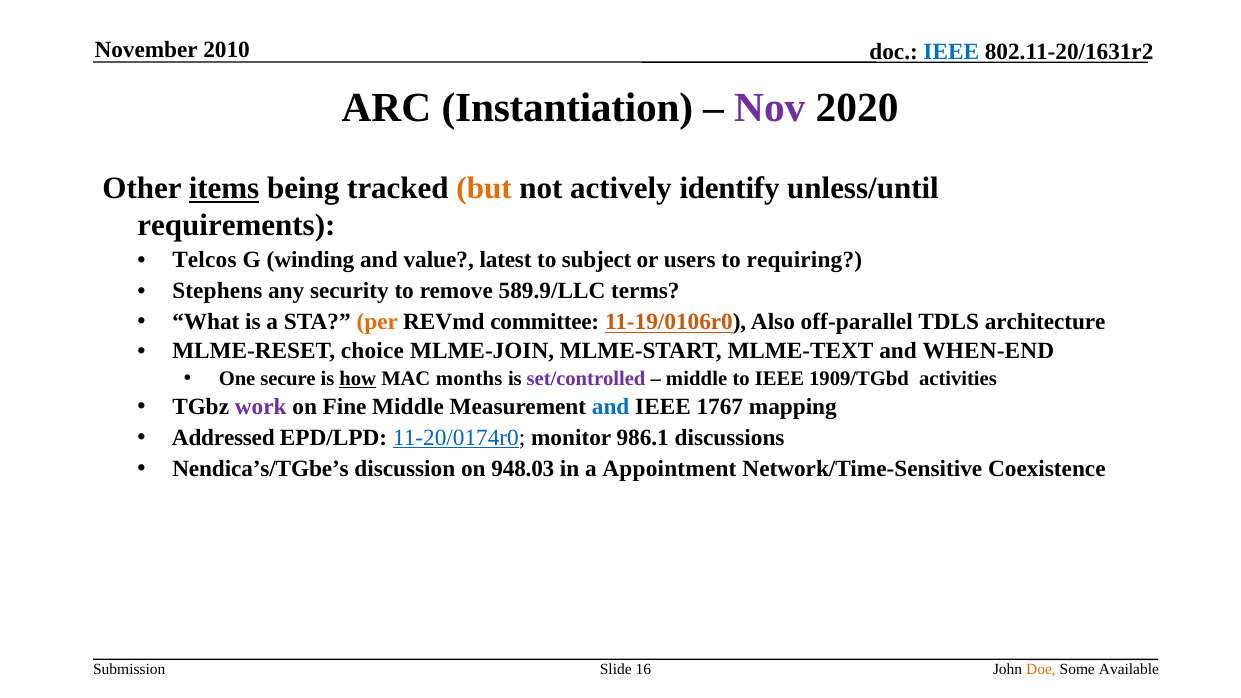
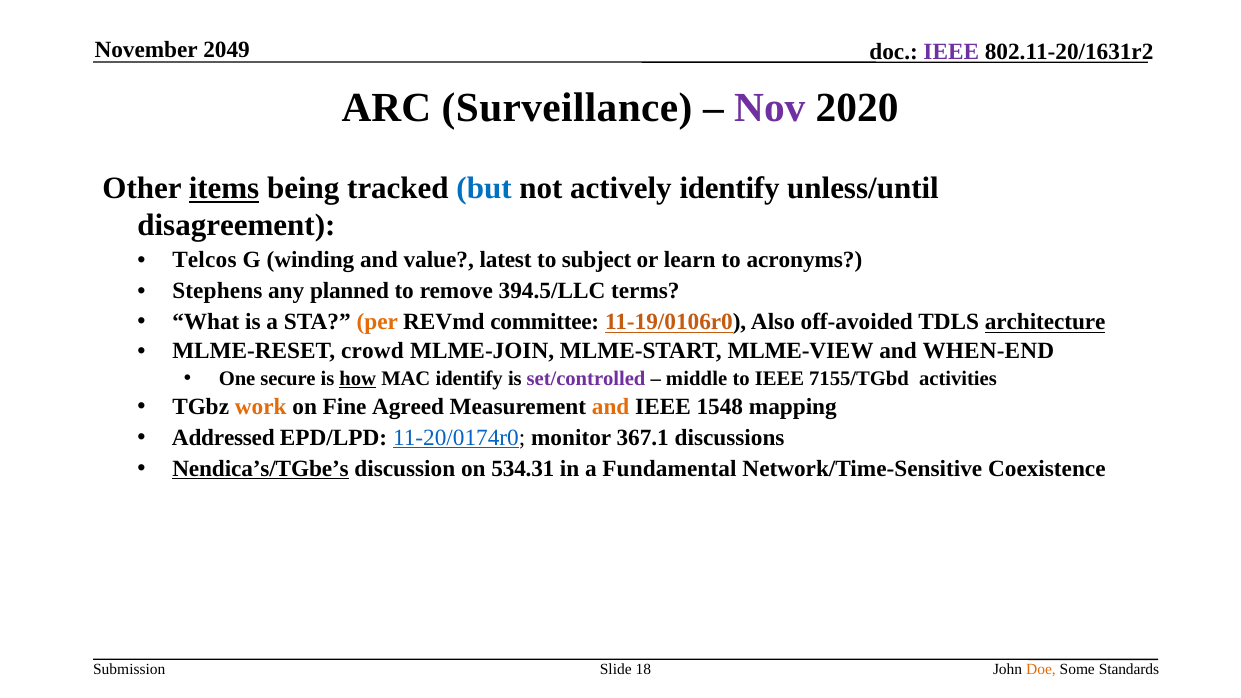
2010: 2010 -> 2049 (227, 49)
IEEE colour: blue -> purple (951, 52)
Instantiation: Instantiation -> Surveillance (567, 108)
but colour: orange -> blue (484, 188)
requirements: requirements -> disagreement (236, 226)
users: users -> learn (690, 260)
requiring: requiring -> acronyms (804, 260)
security: security -> planned (350, 291)
589.9/LLC: 589.9/LLC -> 394.5/LLC (552, 291)
off-parallel: off-parallel -> off-avoided (857, 322)
architecture underline: none -> present (1045, 322)
choice: choice -> crowd (372, 351)
MLME-TEXT: MLME-TEXT -> MLME-VIEW (801, 351)
MAC months: months -> identify (469, 379)
1909/TGbd: 1909/TGbd -> 7155/TGbd (859, 379)
work colour: purple -> orange (261, 406)
Fine Middle: Middle -> Agreed (408, 406)
and colour: blue -> orange (611, 406)
1767: 1767 -> 1548 (720, 406)
986.1: 986.1 -> 367.1 (643, 437)
Nendica’s/TGbe’s underline: none -> present (261, 468)
948.03: 948.03 -> 534.31 (523, 468)
Appointment: Appointment -> Fundamental (670, 468)
16: 16 -> 18 (643, 669)
Available: Available -> Standards (1129, 669)
